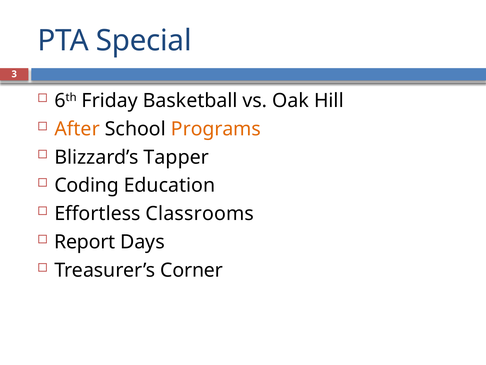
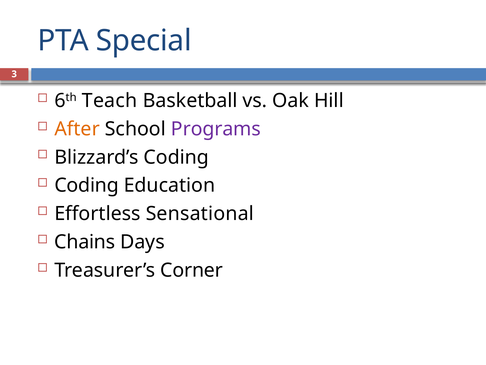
Friday: Friday -> Teach (110, 101)
Programs colour: orange -> purple (216, 129)
Blizzard’s Tapper: Tapper -> Coding (176, 157)
Classrooms: Classrooms -> Sensational (200, 213)
Report: Report -> Chains (85, 242)
